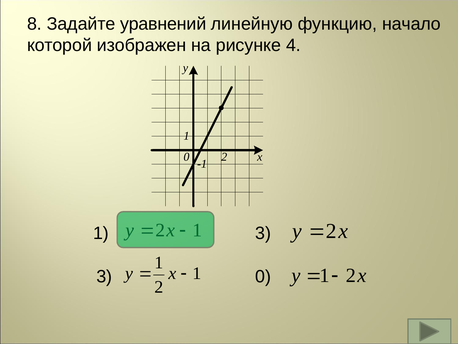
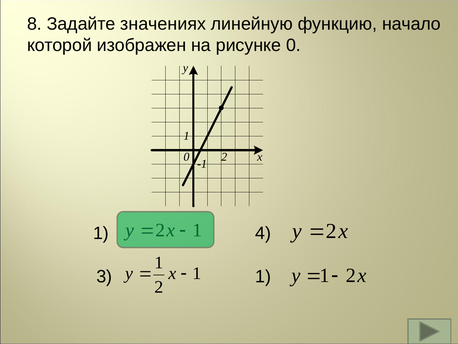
уравнений: уравнений -> значениях (163, 24)
рисунке 4: 4 -> 0 (293, 45)
1 3: 3 -> 4 (263, 233)
3 0: 0 -> 1 (263, 276)
